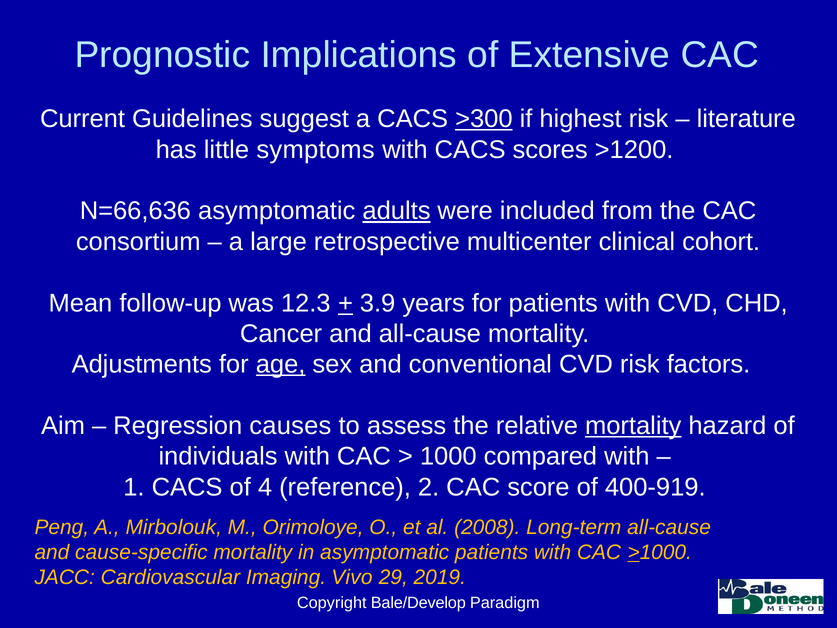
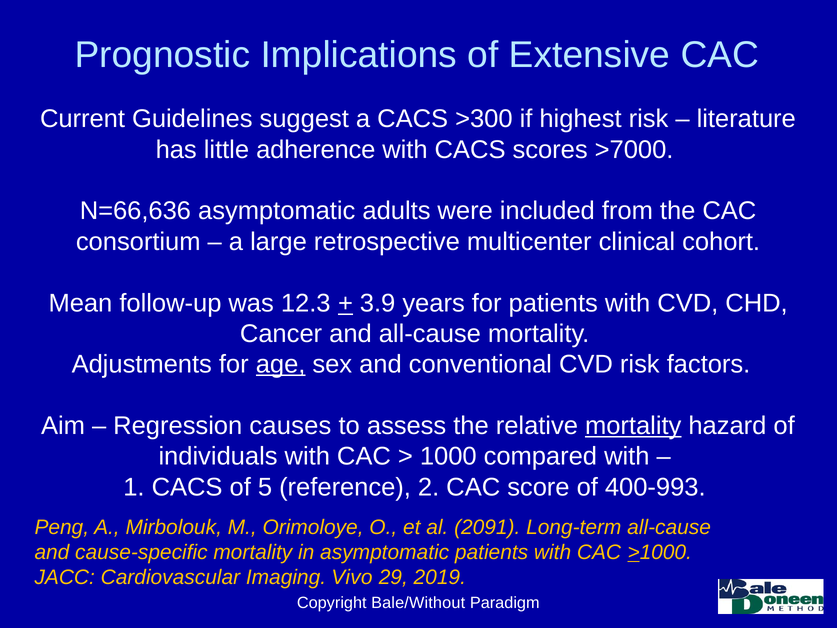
>300 underline: present -> none (484, 119)
symptoms: symptoms -> adherence (316, 150)
>1200: >1200 -> >7000 (634, 150)
adults underline: present -> none (396, 211)
4: 4 -> 5 (265, 487)
400-919: 400-919 -> 400-993 (655, 487)
2008: 2008 -> 2091 (487, 527)
Bale/Develop: Bale/Develop -> Bale/Without (418, 602)
